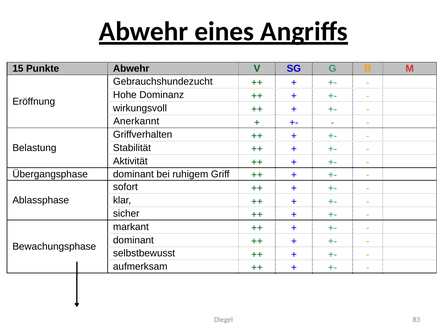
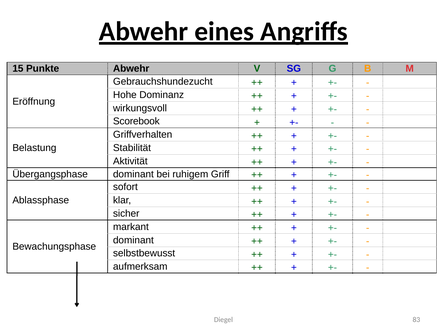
Anerkannt: Anerkannt -> Scorebook (136, 121)
